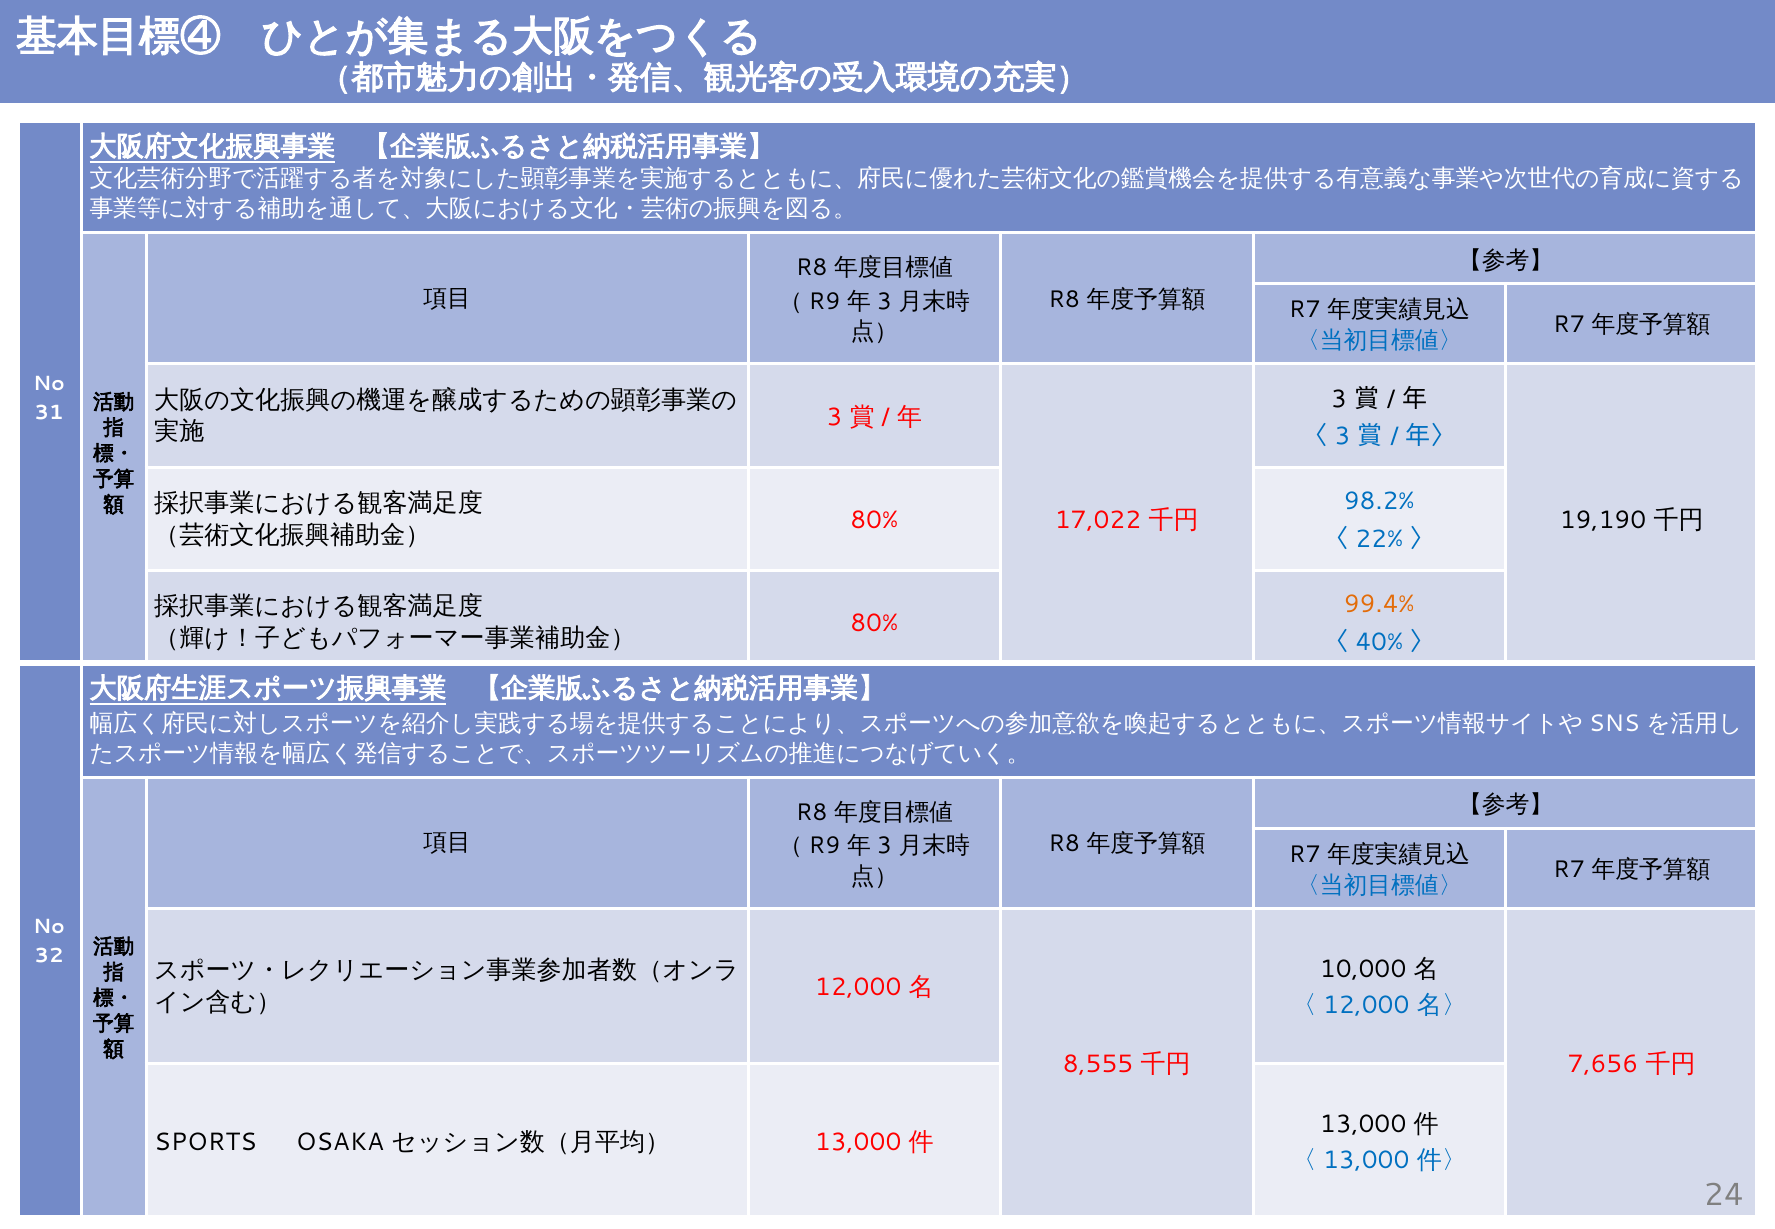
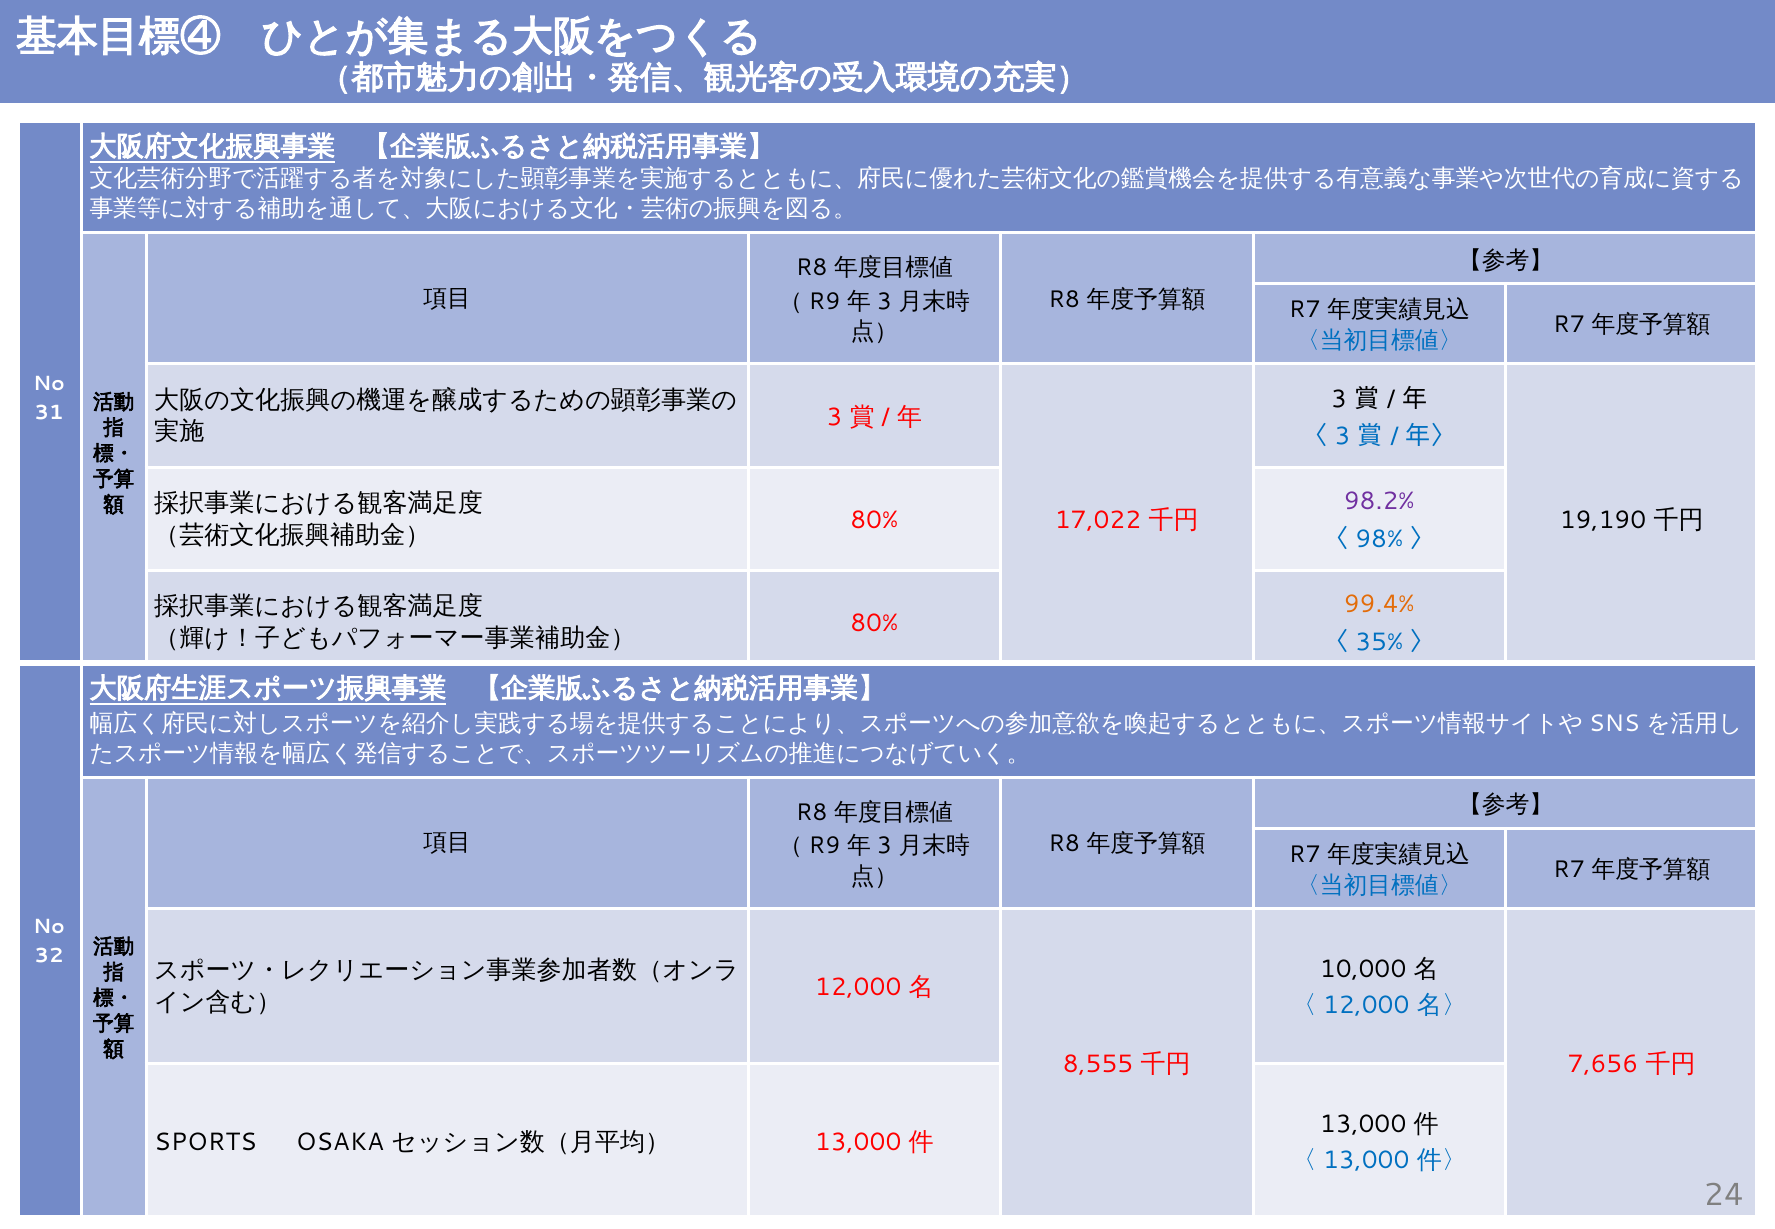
98.2% colour: blue -> purple (1379, 501)
22%: 22% -> 98% (1379, 539)
40%: 40% -> 35% (1379, 642)
